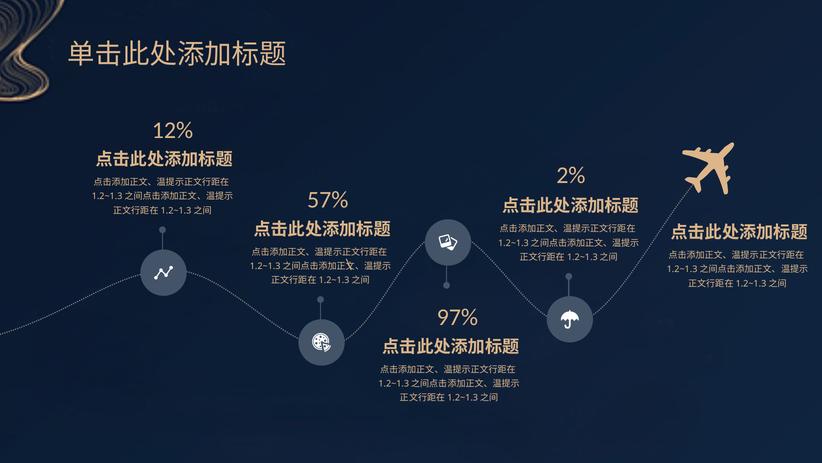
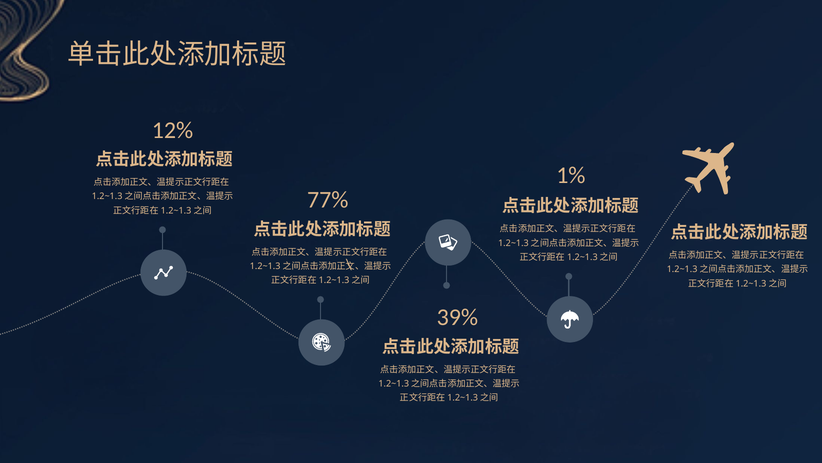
2%: 2% -> 1% (571, 175)
57%: 57% -> 77% (328, 200)
97%: 97% -> 39% (457, 317)
